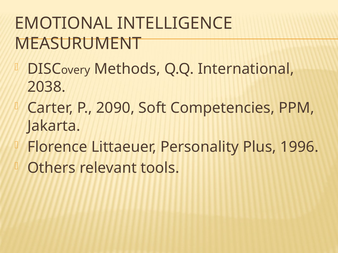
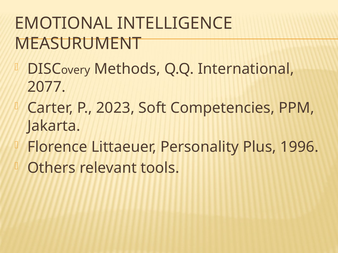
2038: 2038 -> 2077 (46, 87)
2090: 2090 -> 2023 (115, 108)
